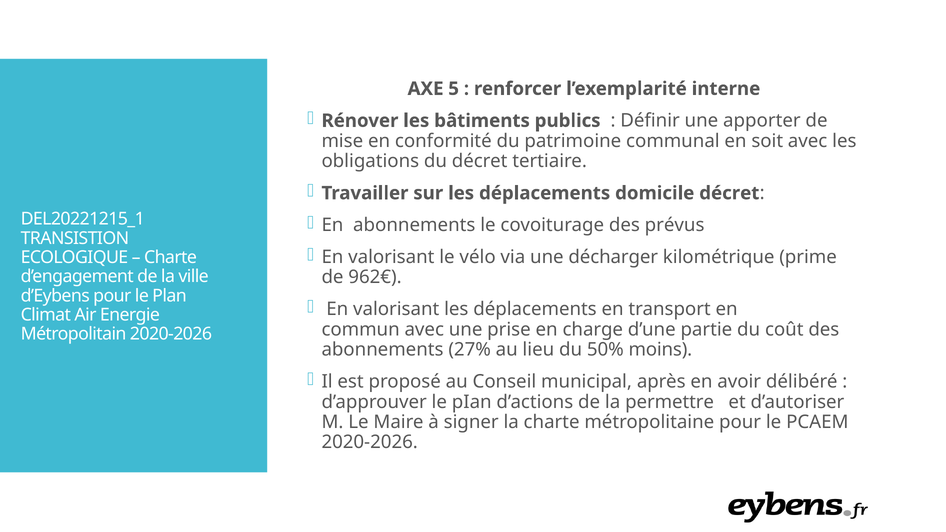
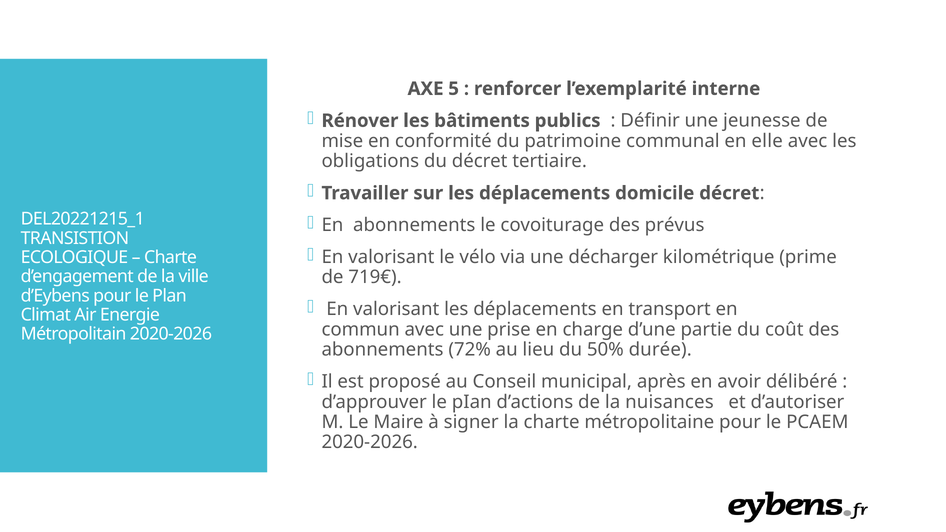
apporter: apporter -> jeunesse (762, 121)
soit: soit -> elle (767, 141)
962€: 962€ -> 719€ (375, 277)
27%: 27% -> 72% (470, 350)
moins: moins -> durée (660, 350)
permettre: permettre -> nuisances (669, 402)
